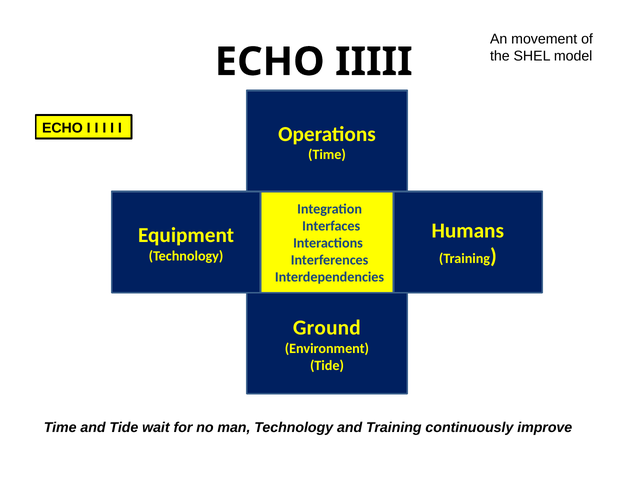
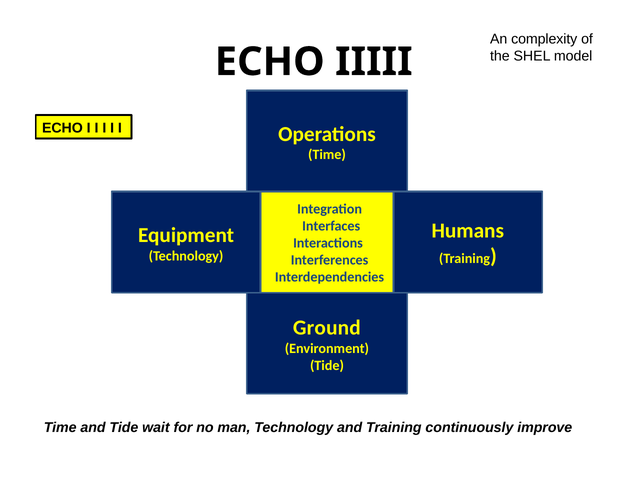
movement: movement -> complexity (544, 39)
